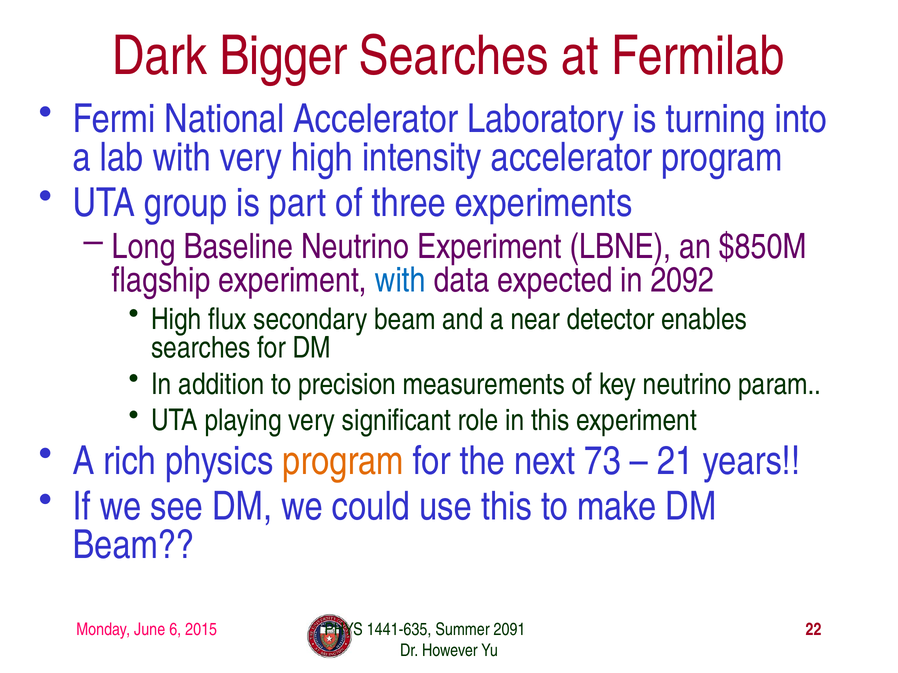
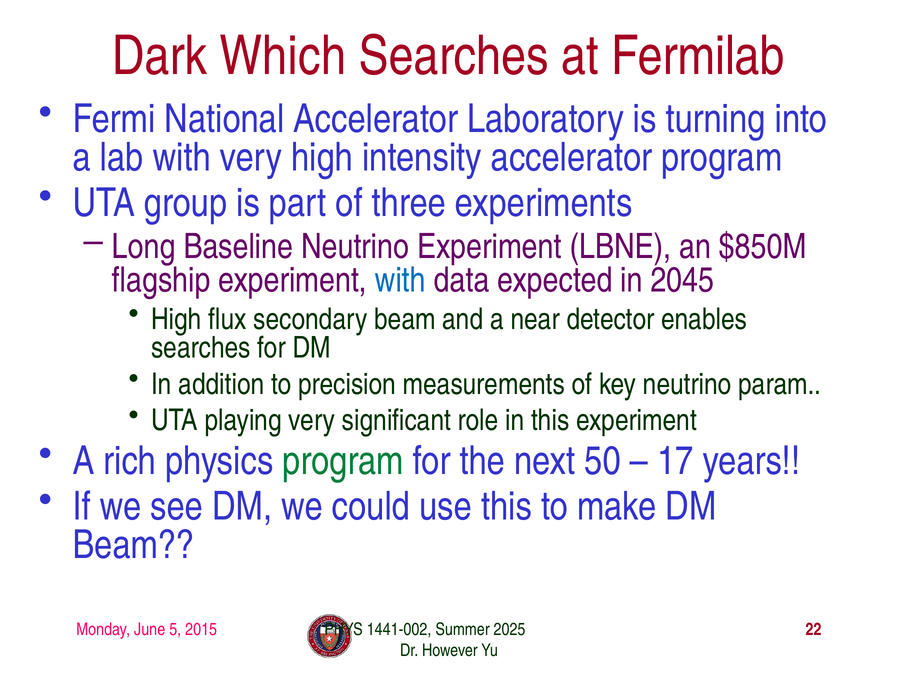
Bigger: Bigger -> Which (283, 56)
2092: 2092 -> 2045 (682, 281)
program colour: orange -> green (343, 461)
73: 73 -> 50 (603, 461)
21: 21 -> 17 (675, 461)
6: 6 -> 5 (175, 630)
1441-635: 1441-635 -> 1441-002 (399, 630)
2091: 2091 -> 2025 (510, 630)
